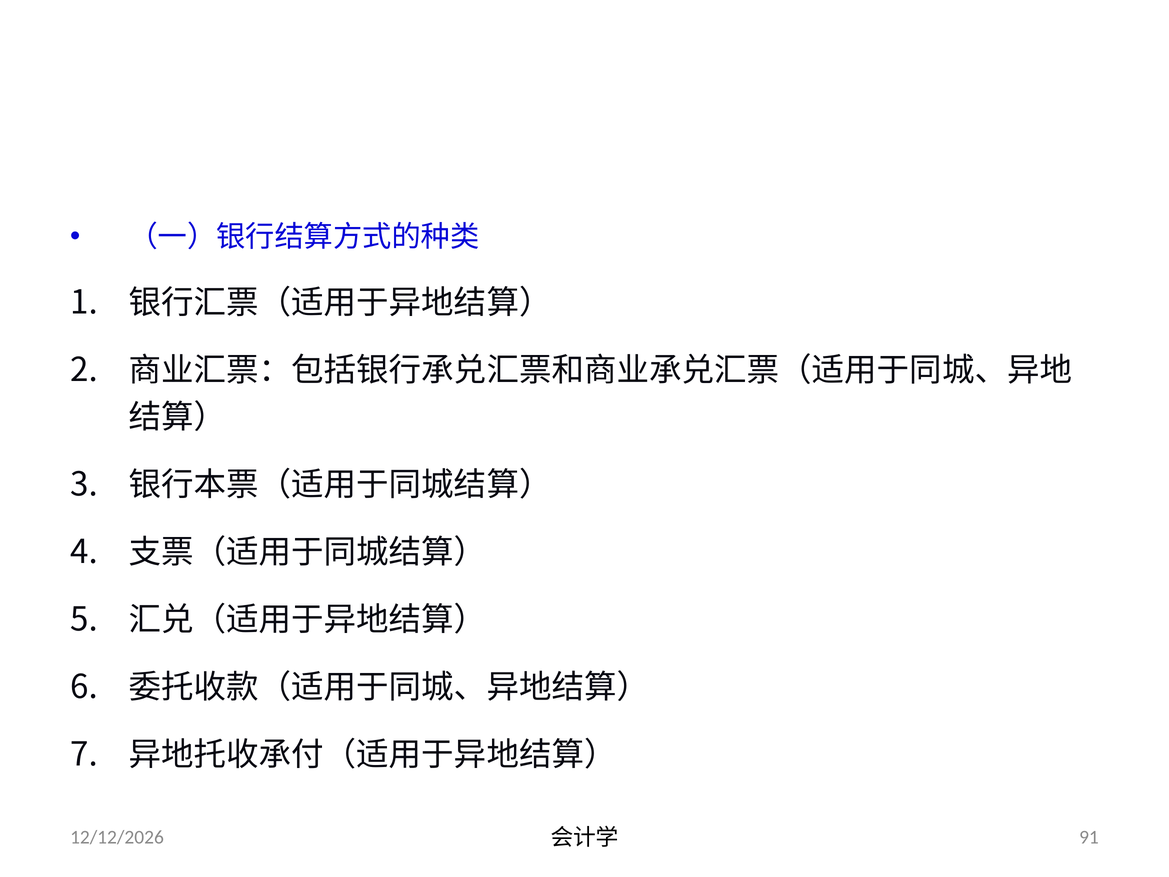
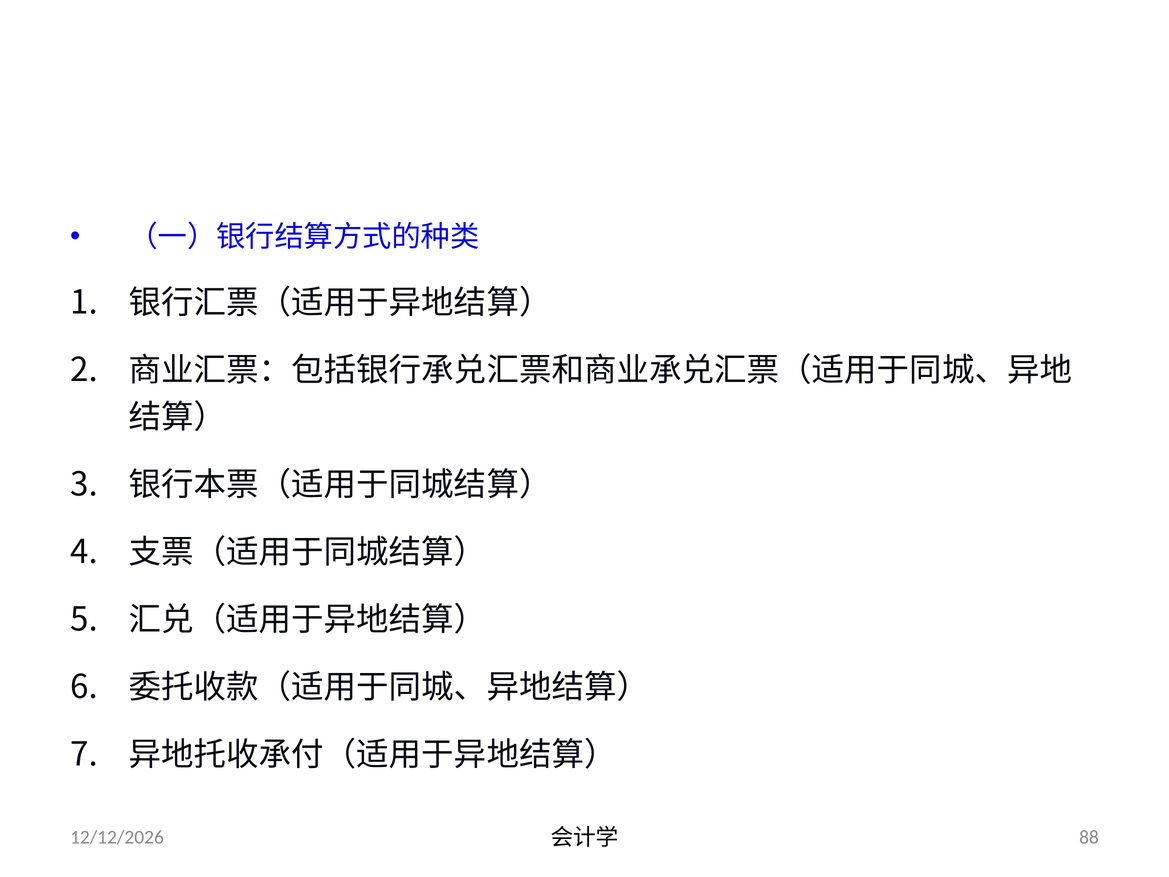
91: 91 -> 88 (1089, 837)
